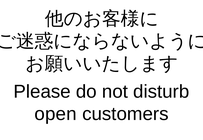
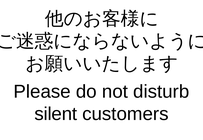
open: open -> silent (56, 114)
